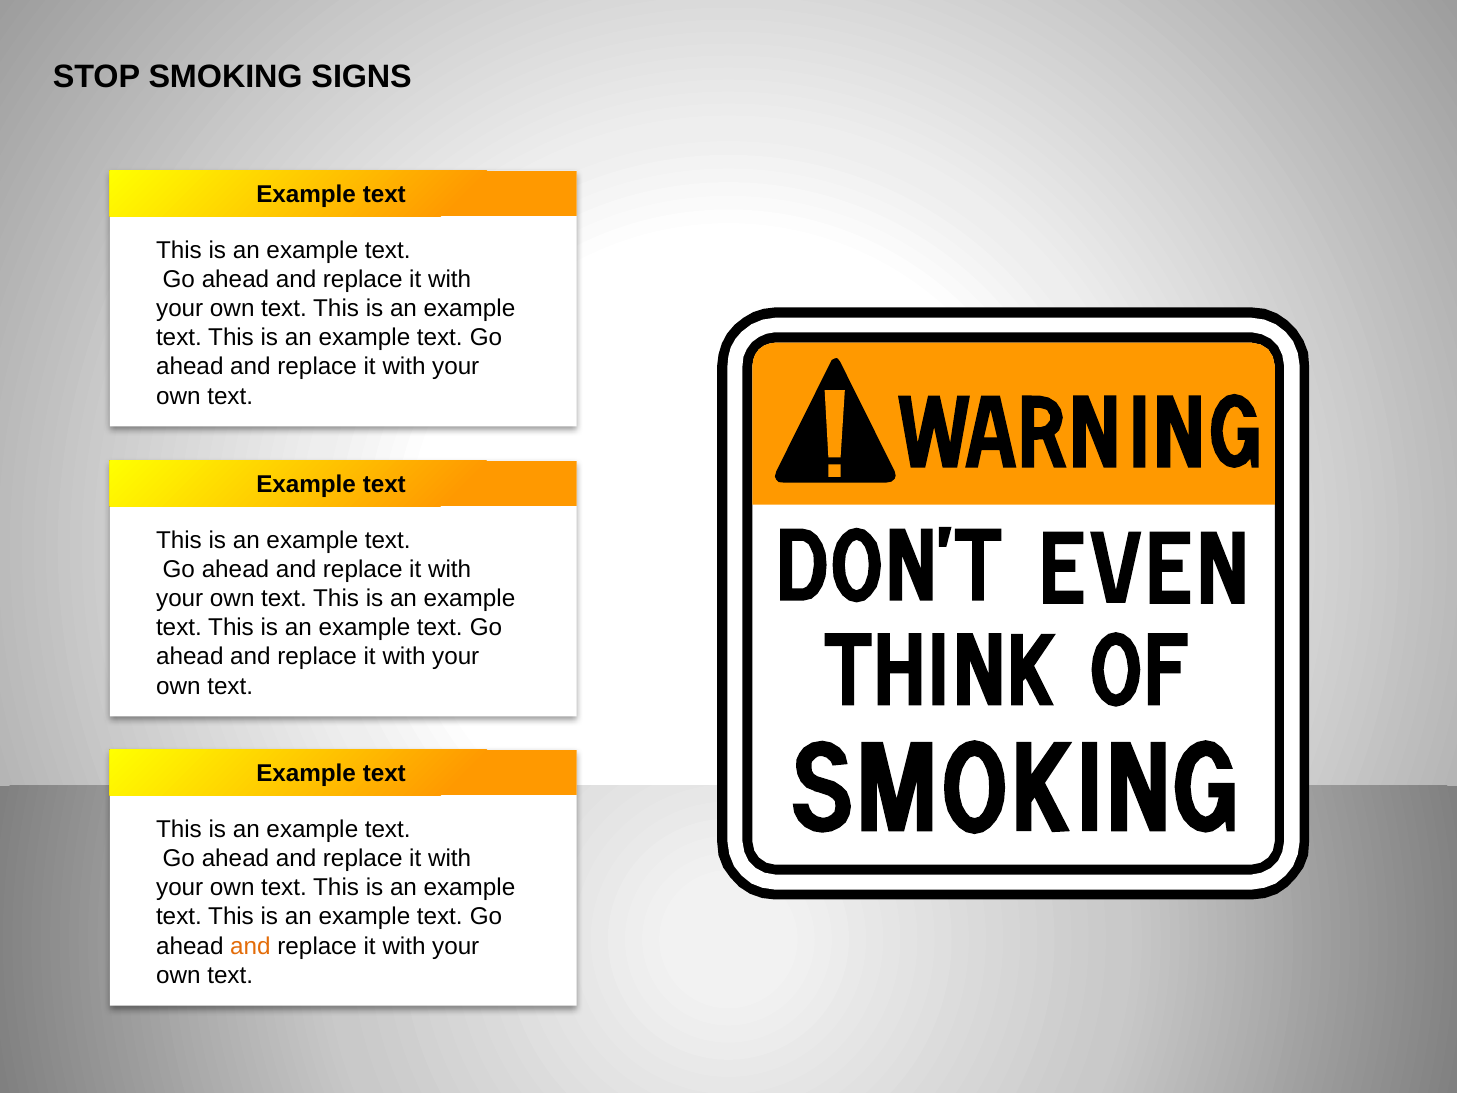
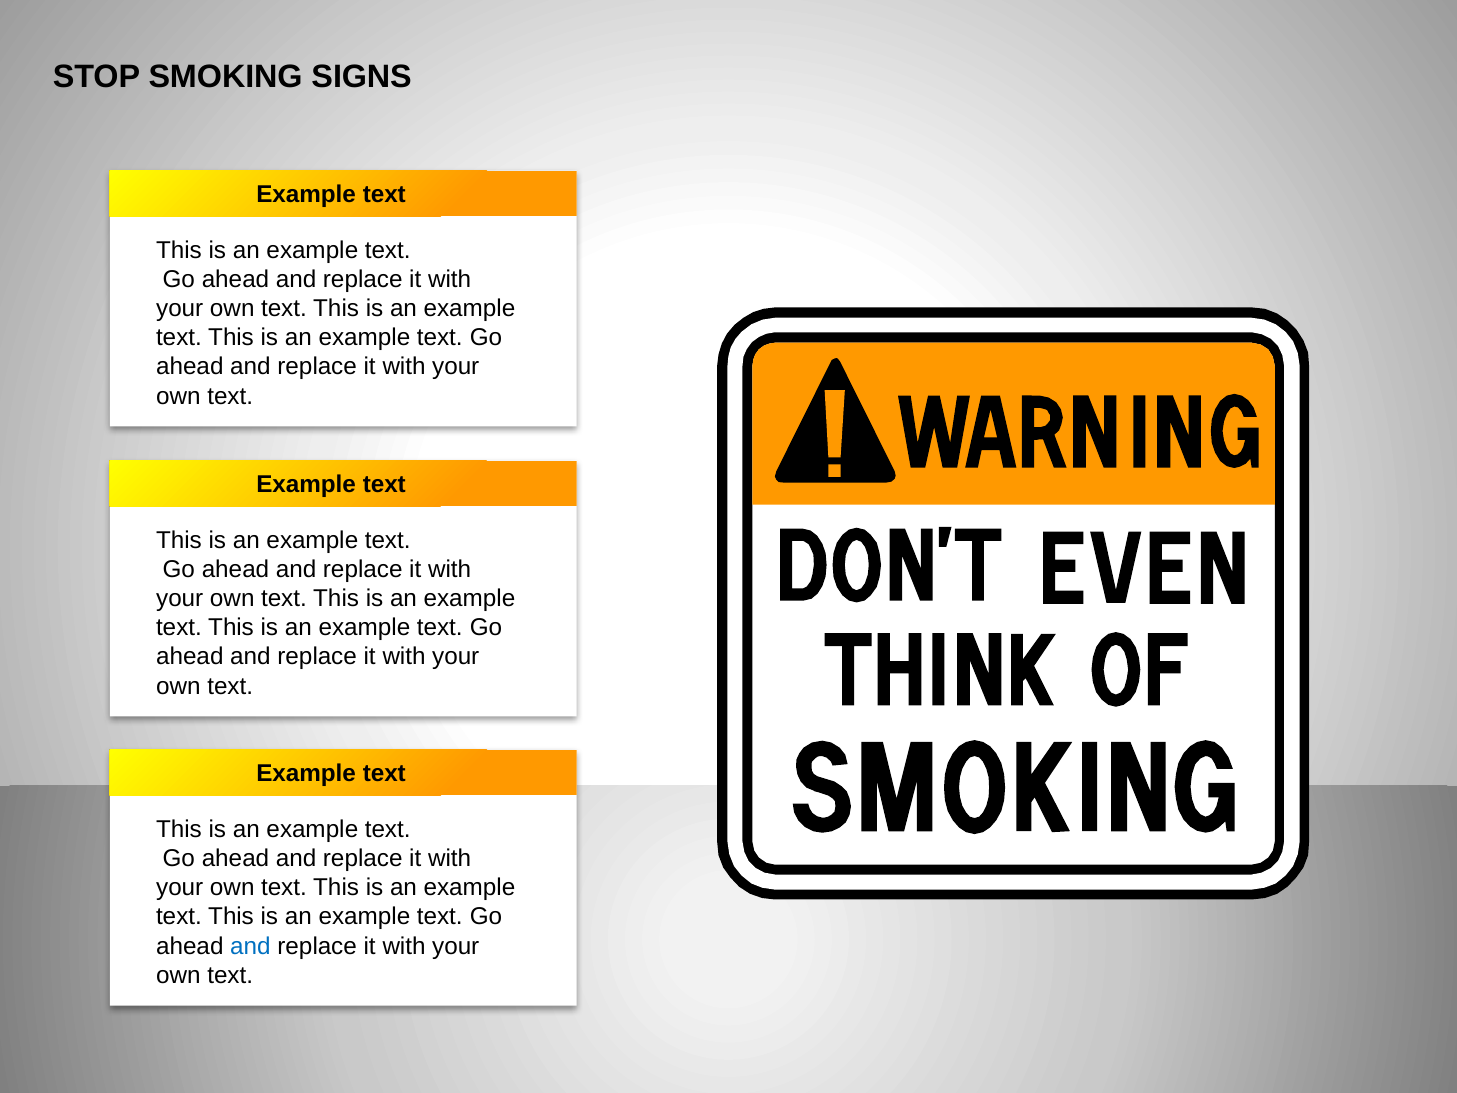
and colour: orange -> blue (250, 946)
